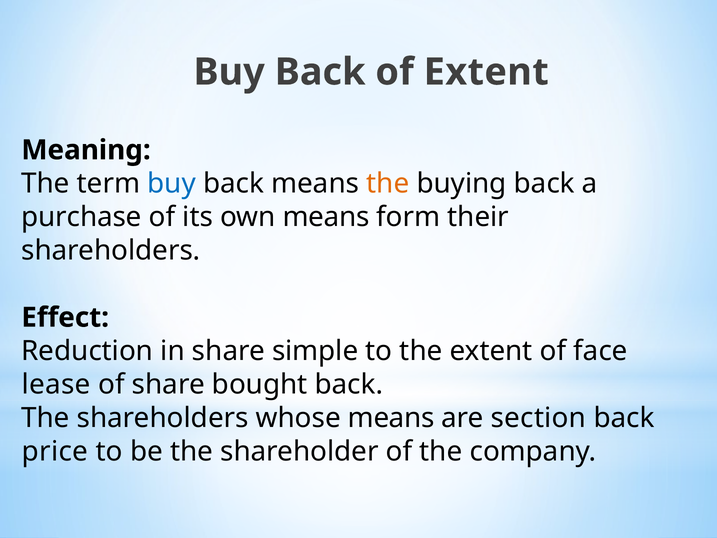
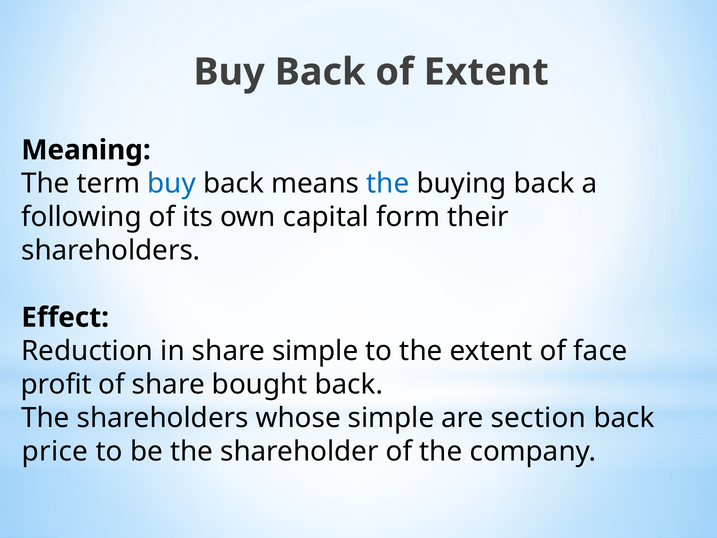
the colour: orange -> blue (388, 183)
purchase: purchase -> following (81, 217)
own means: means -> capital (326, 217)
lease: lease -> profit (56, 384)
whose means: means -> simple (391, 418)
